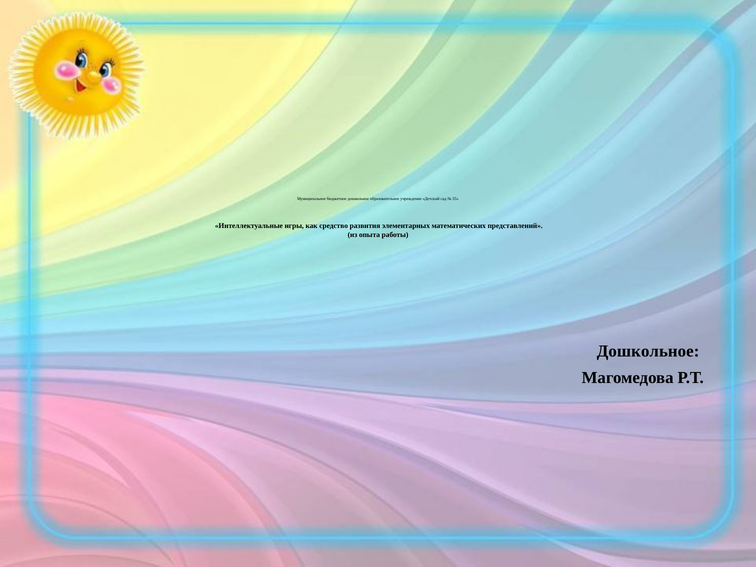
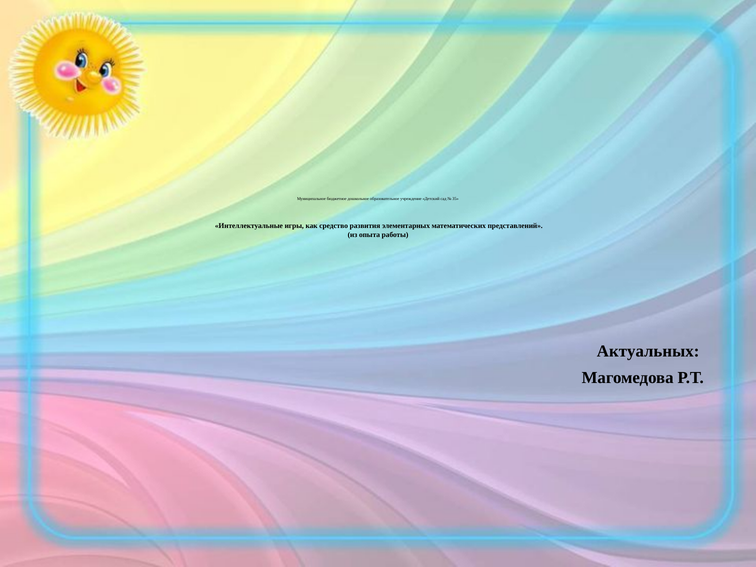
Дошкольное: Дошкольное -> Актуальных (648, 351)
